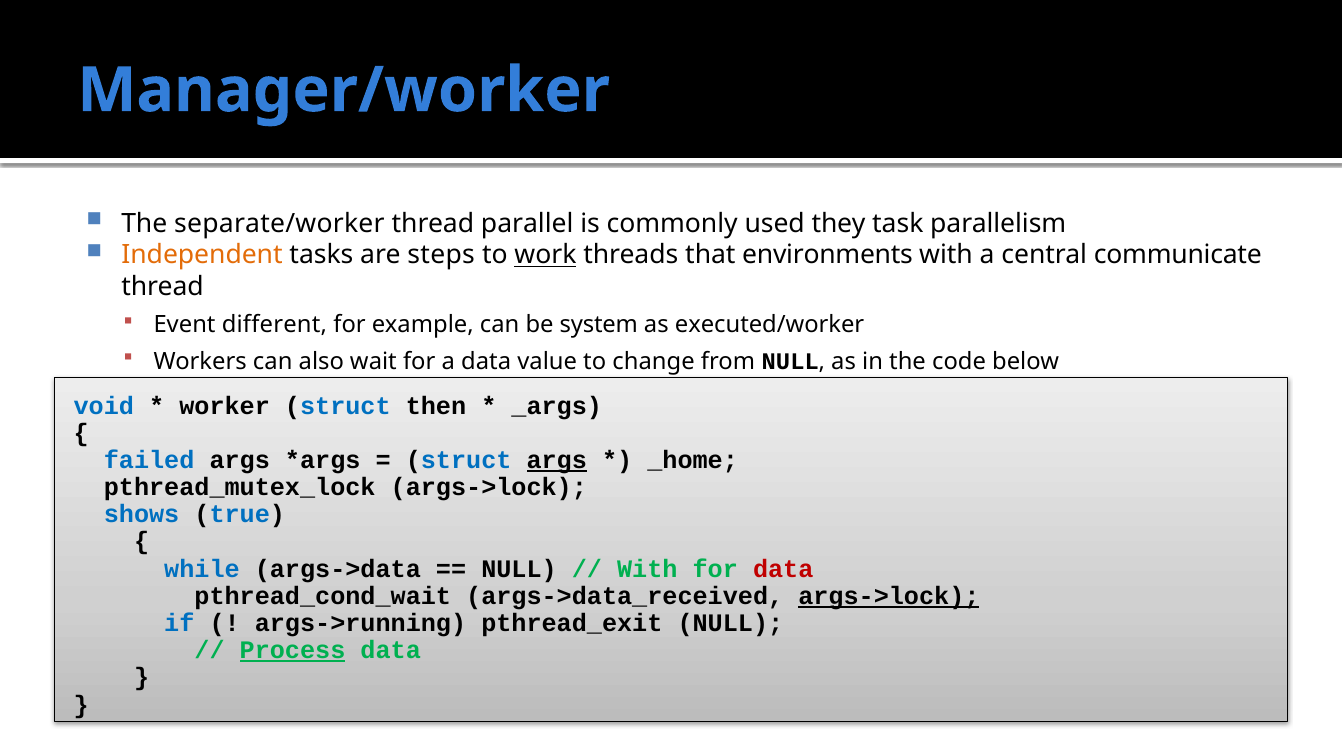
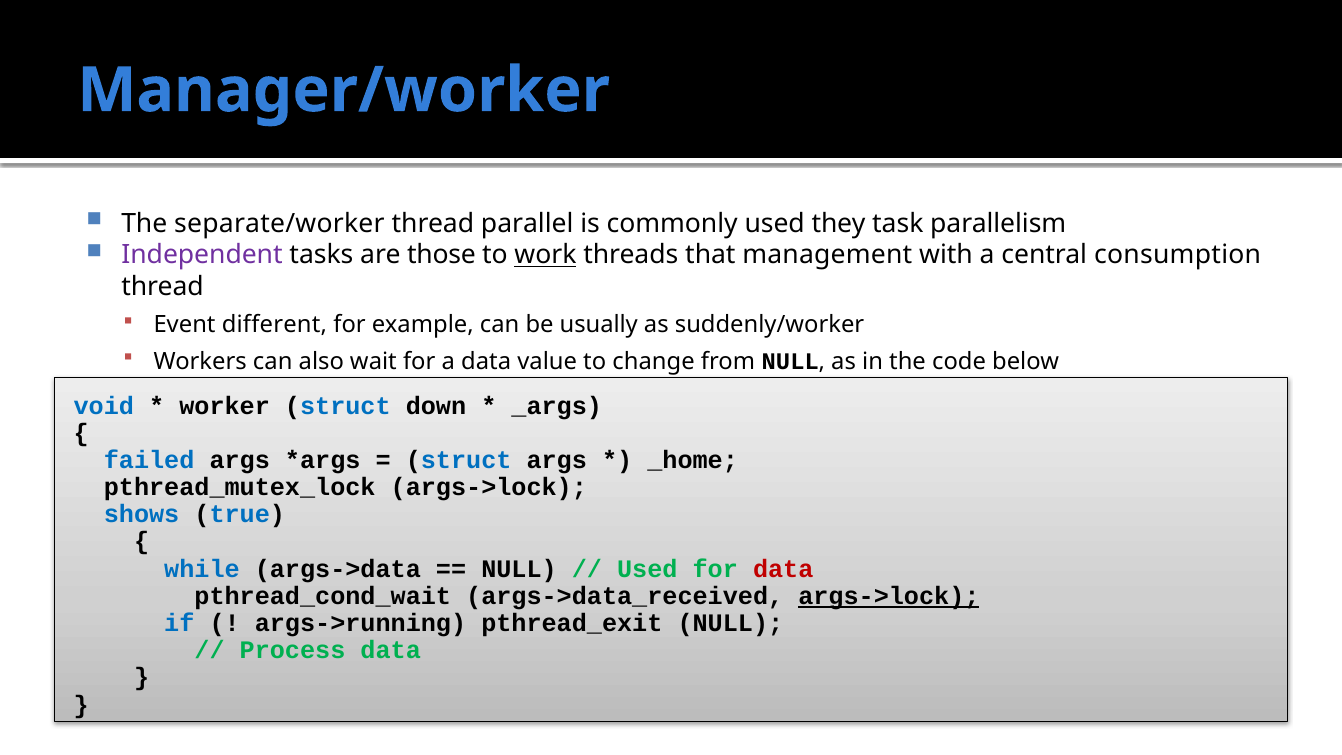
Independent colour: orange -> purple (202, 255)
steps: steps -> those (441, 255)
environments: environments -> management (827, 255)
communicate: communicate -> consumption (1178, 255)
system: system -> usually (599, 325)
executed/worker: executed/worker -> suddenly/worker (770, 325)
then: then -> down (436, 406)
args underline: present -> none (557, 460)
With: With -> Used (647, 569)
Process underline: present -> none (293, 650)
